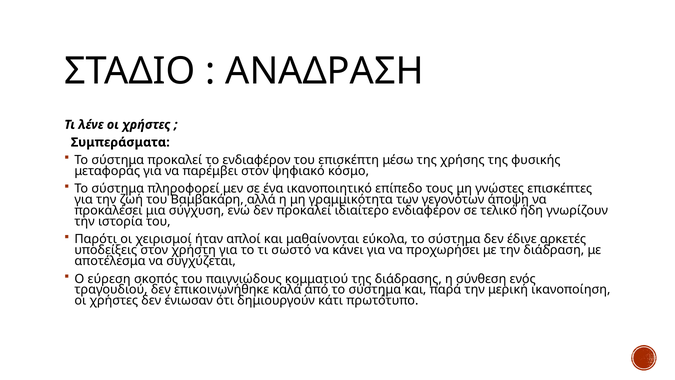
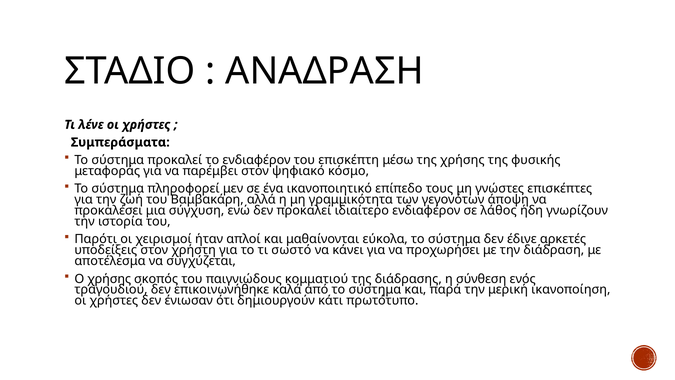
τελικό: τελικό -> λάθος (499, 210)
Ο εύρεση: εύρεση -> χρήσης (109, 279)
